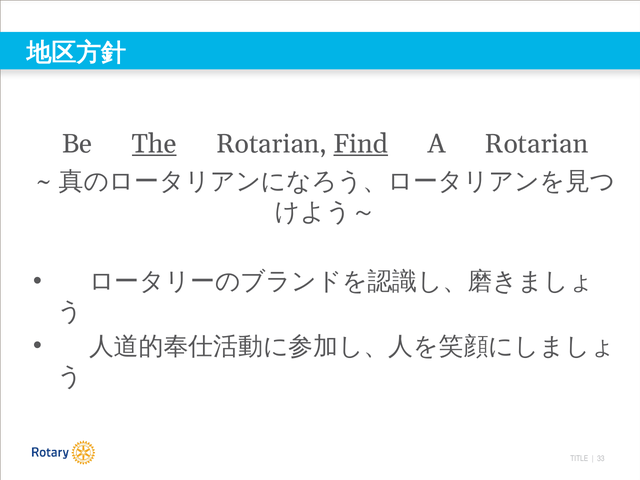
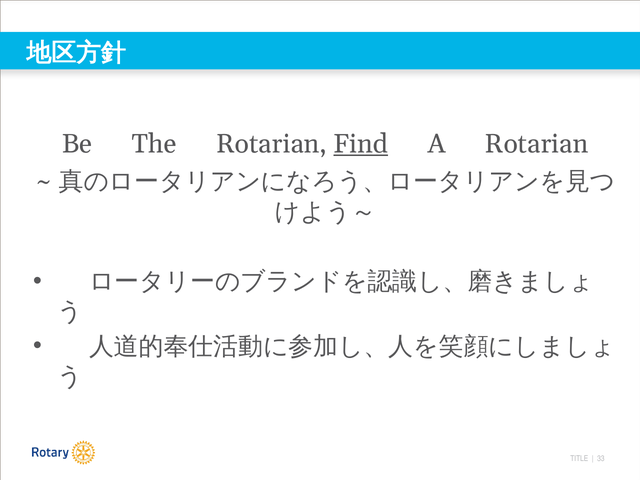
The underline: present -> none (154, 144)
